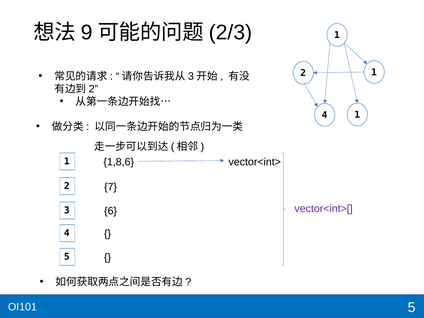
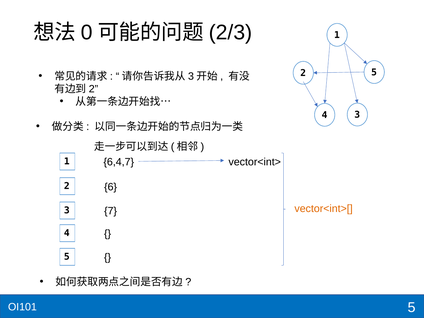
9: 9 -> 0 (87, 32)
2 1: 1 -> 5 (374, 72)
4 1: 1 -> 3 (357, 115)
1,8,6: 1,8,6 -> 6,4,7 (119, 162)
7: 7 -> 6 (111, 187)
vector<int>[ colour: purple -> orange (324, 209)
6: 6 -> 7 (111, 211)
